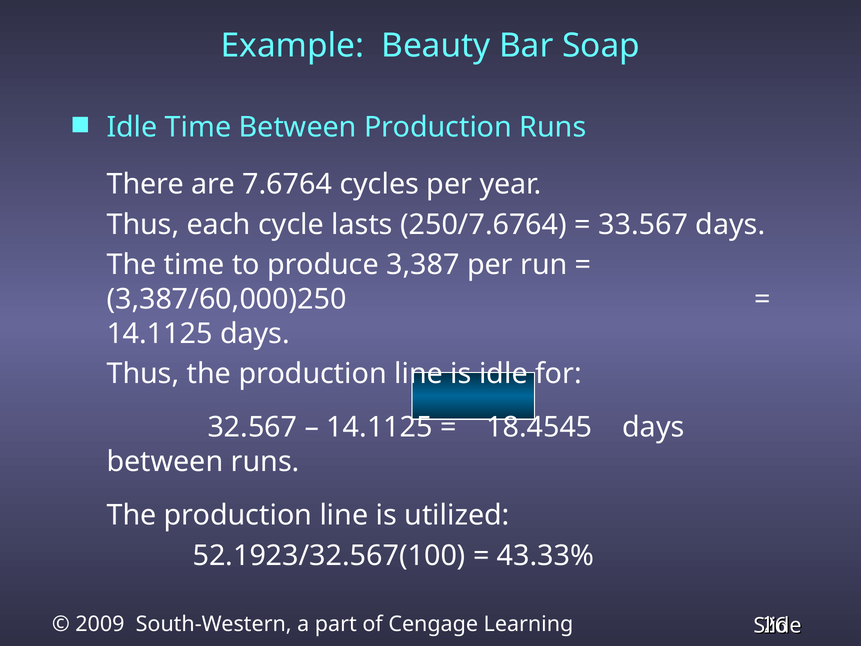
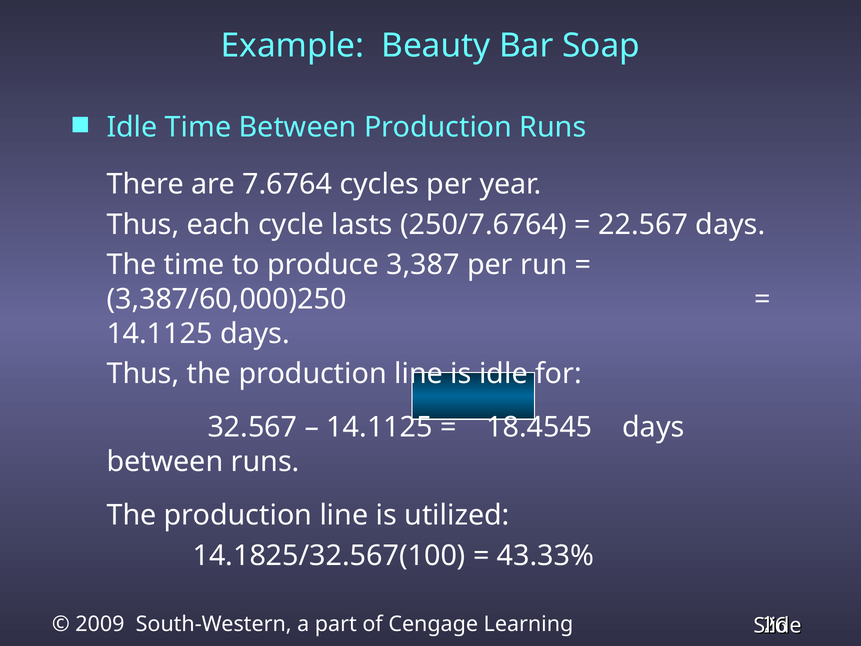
33.567: 33.567 -> 22.567 (643, 225)
52.1923/32.567(100: 52.1923/32.567(100 -> 14.1825/32.567(100 (329, 555)
